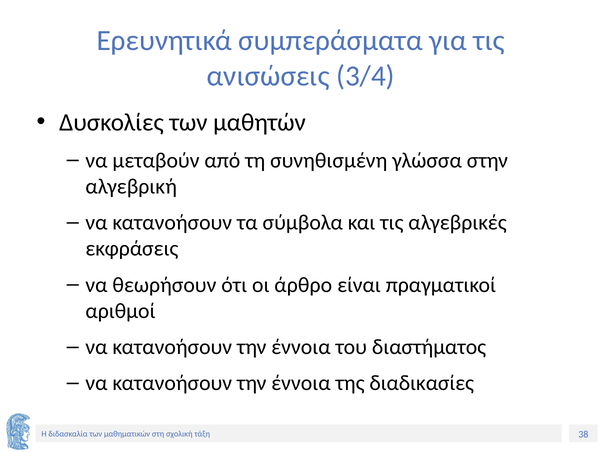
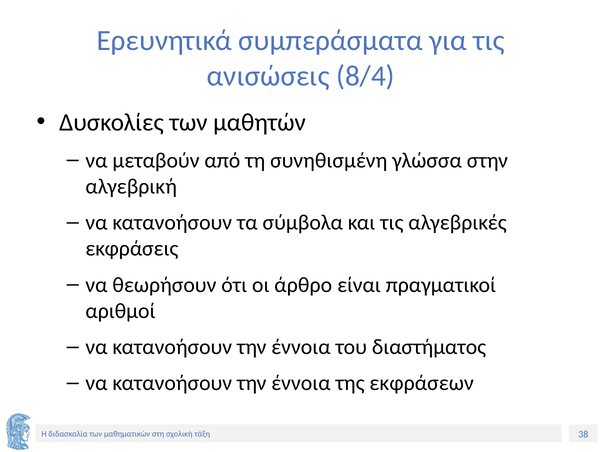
3/4: 3/4 -> 8/4 (365, 76)
διαδικασίες: διαδικασίες -> εκφράσεων (422, 383)
